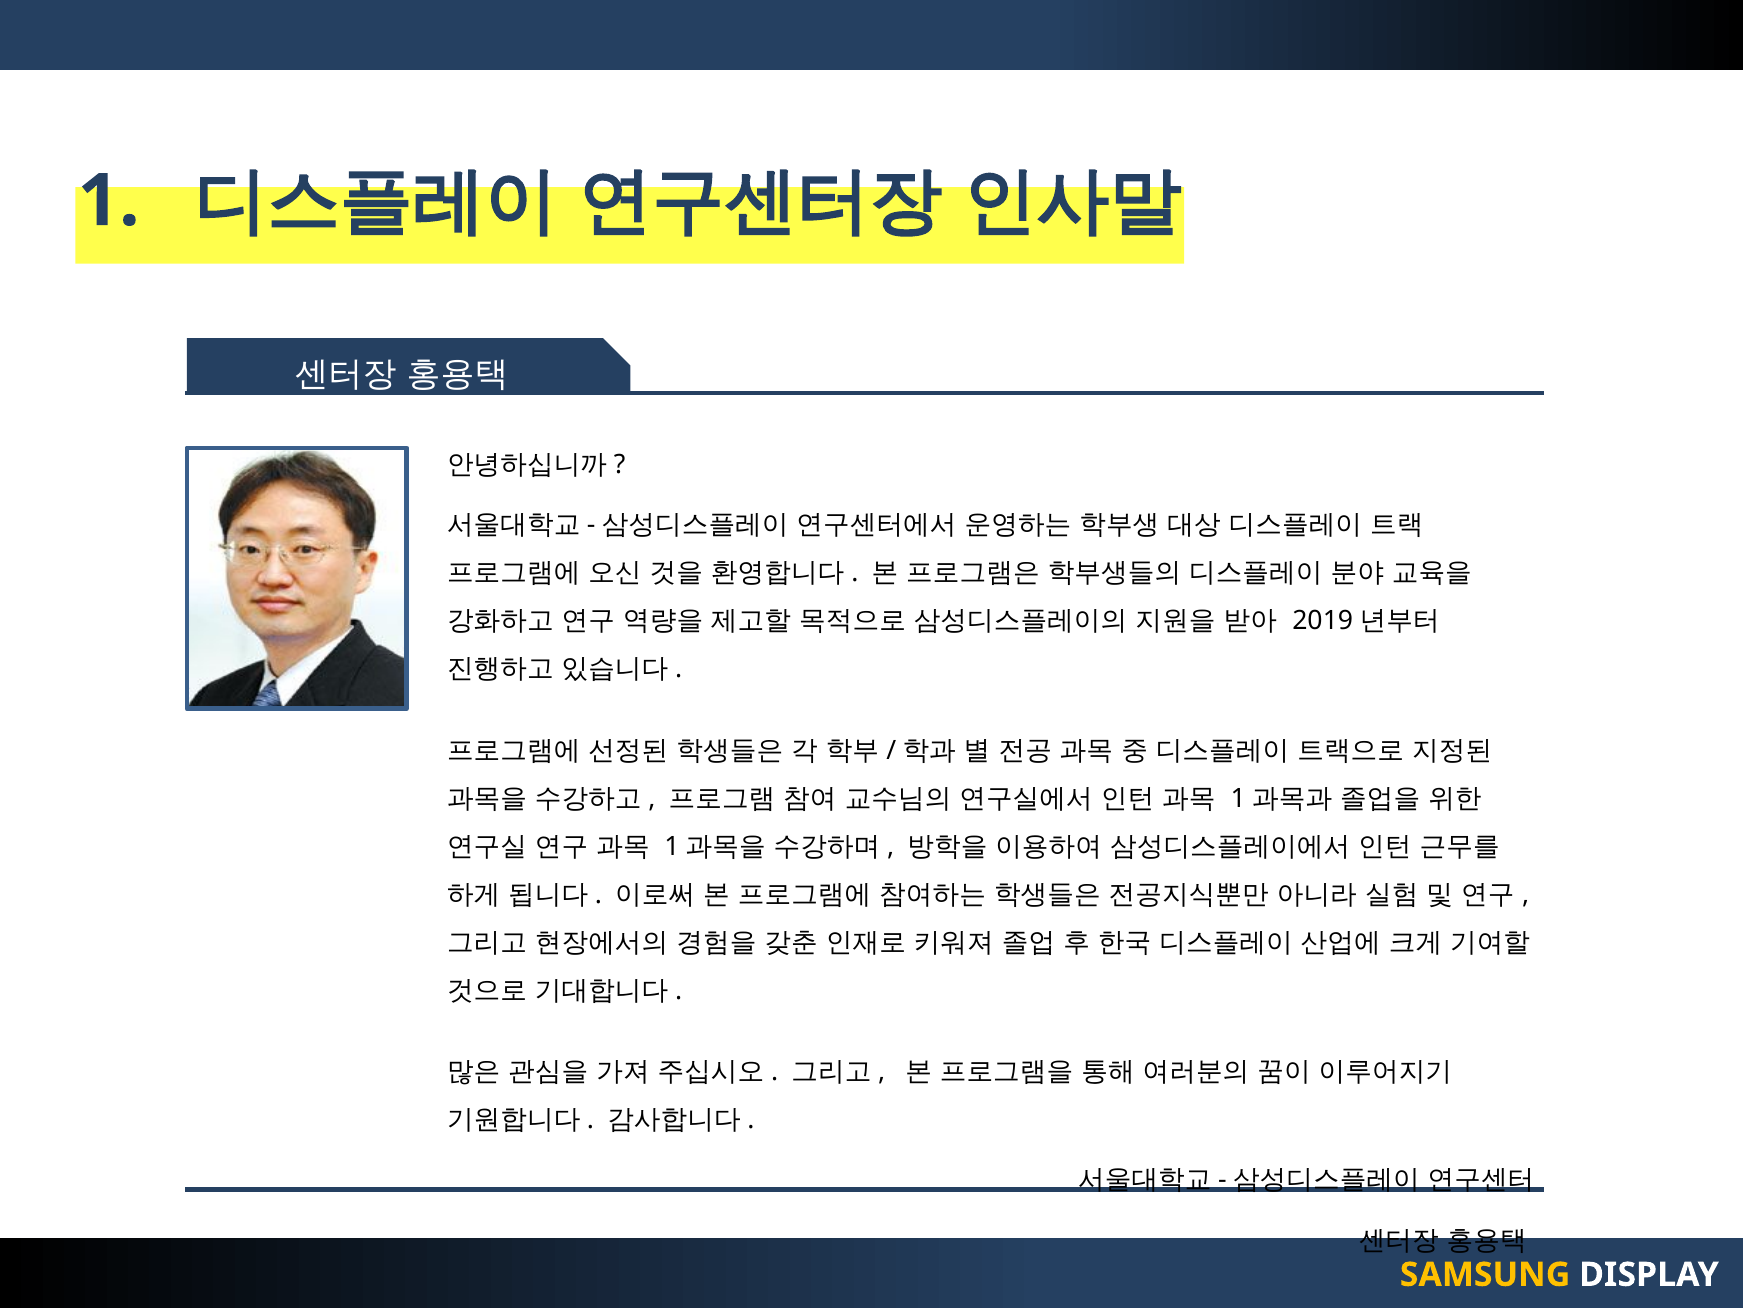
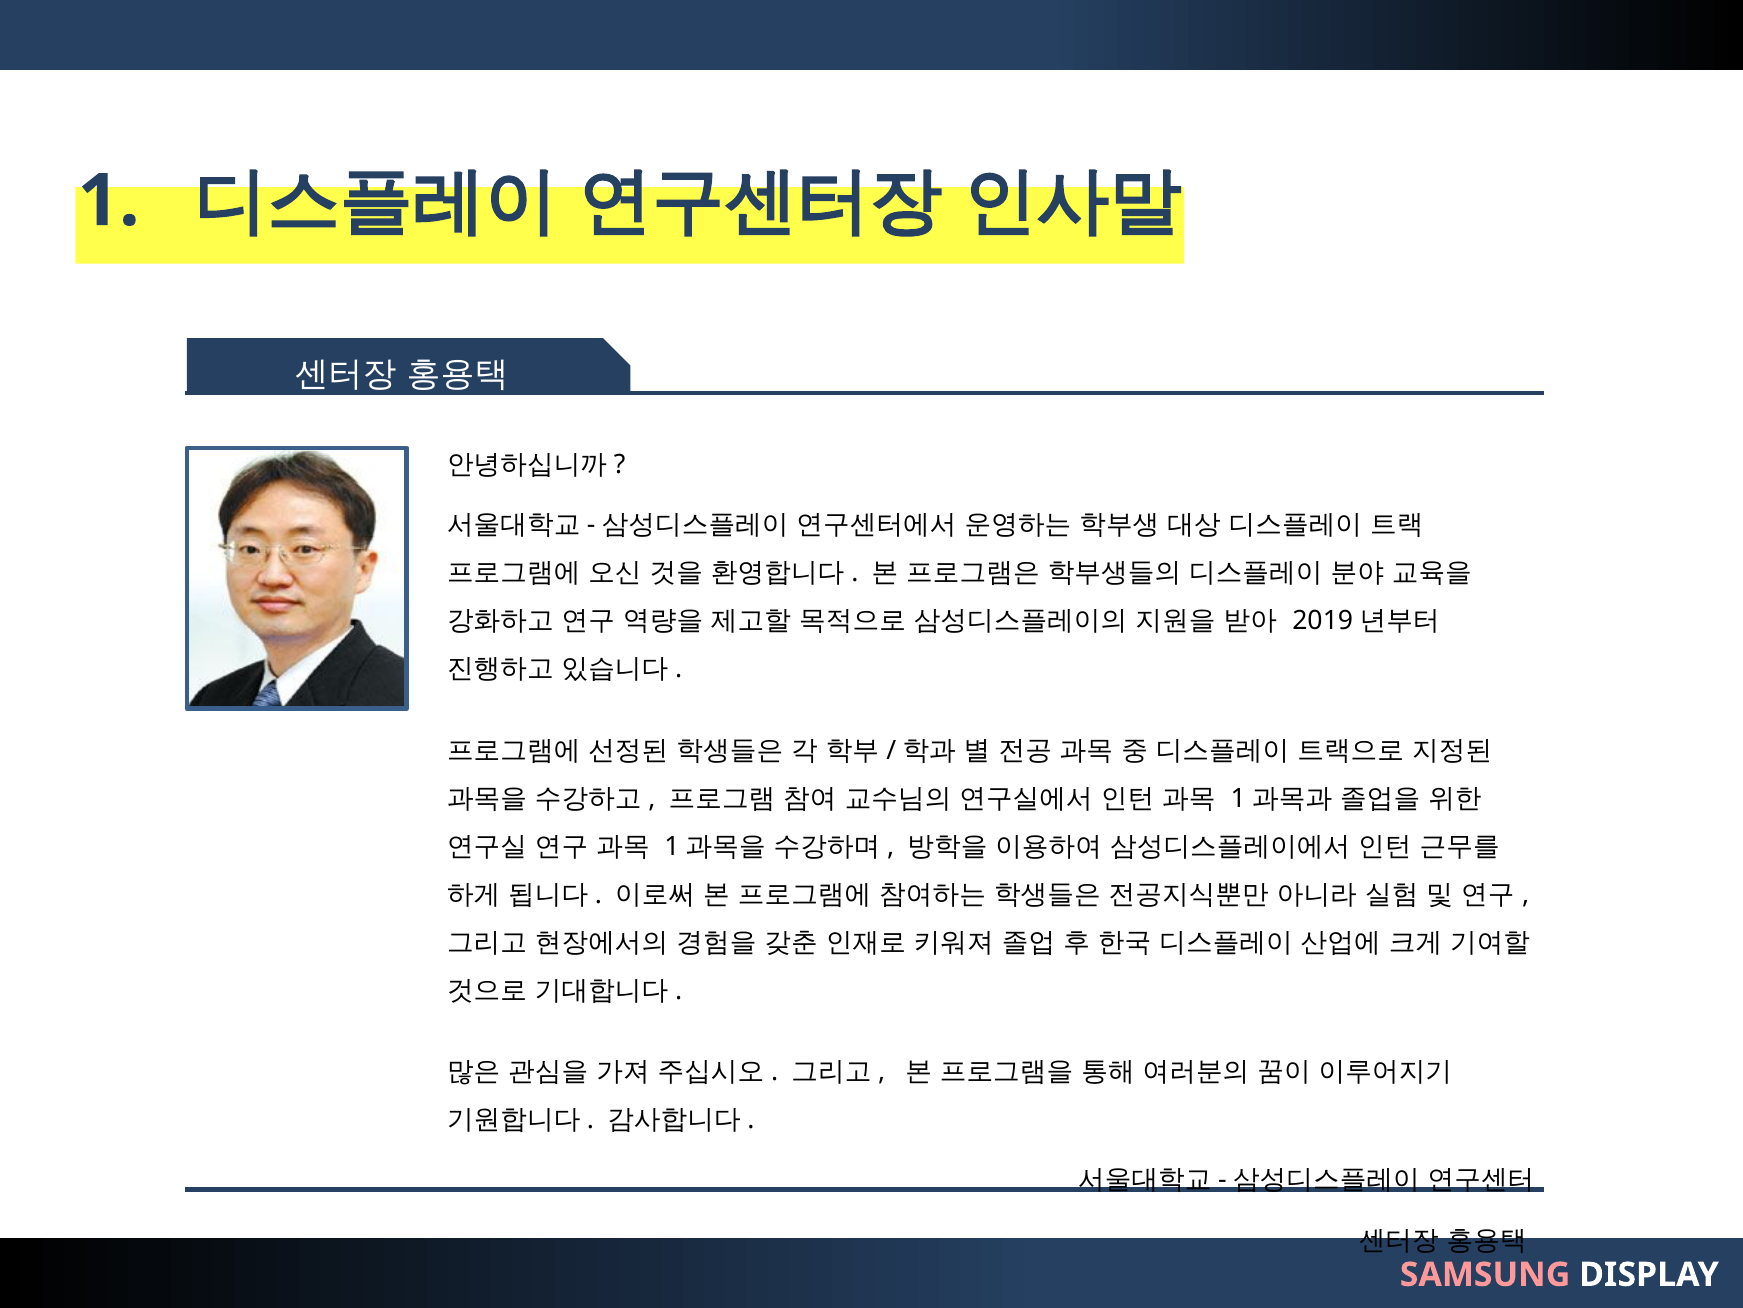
SAMSUNG colour: yellow -> pink (1485, 1274)
